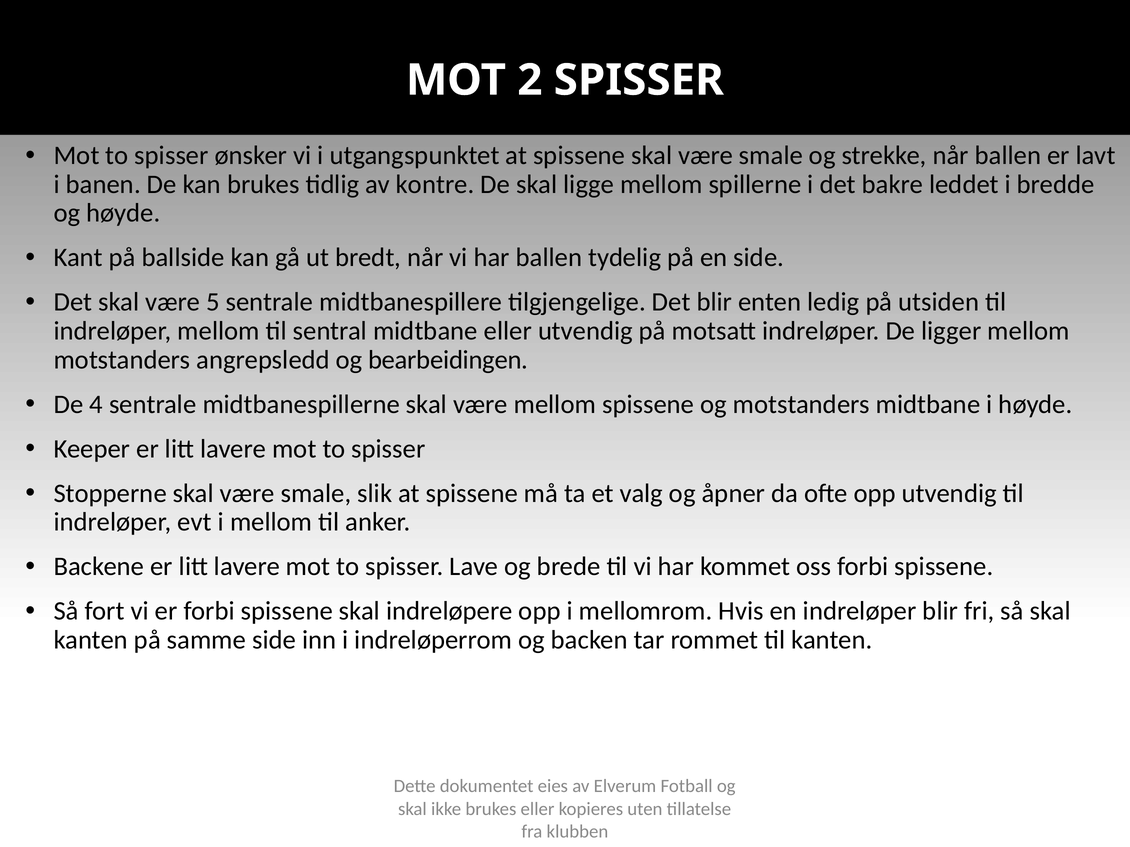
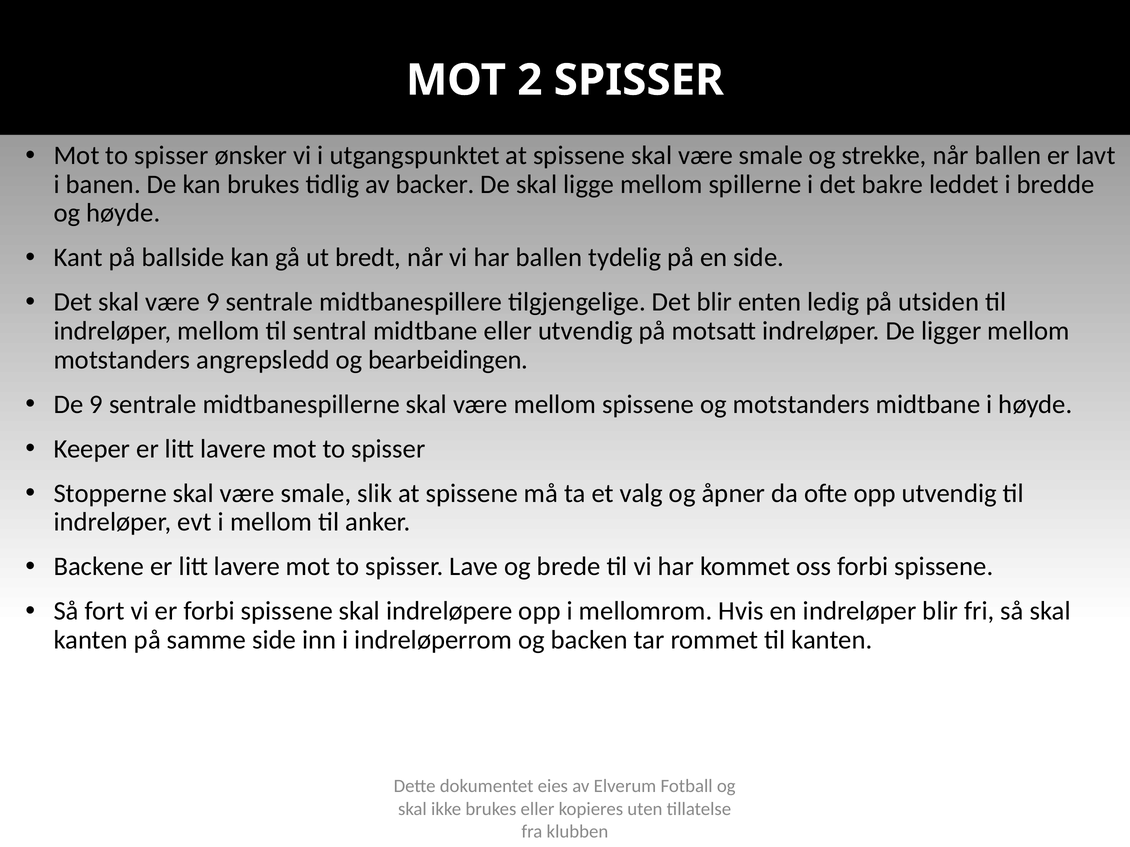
kontre: kontre -> backer (435, 184)
være 5: 5 -> 9 (213, 302)
De 4: 4 -> 9 (96, 404)
